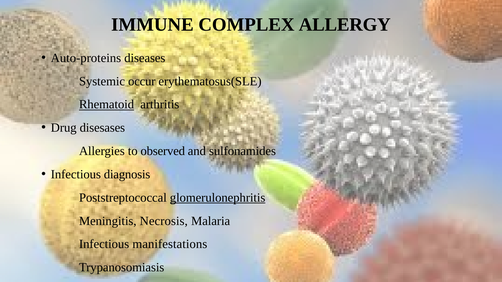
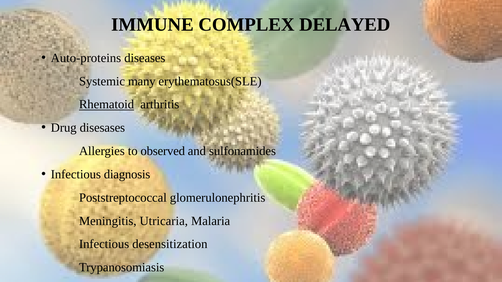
ALLERGY: ALLERGY -> DELAYED (345, 25)
occur: occur -> many (142, 81)
glomerulonephritis underline: present -> none (218, 198)
Necrosis: Necrosis -> Utricaria (164, 221)
manifestations: manifestations -> desensitization (170, 244)
